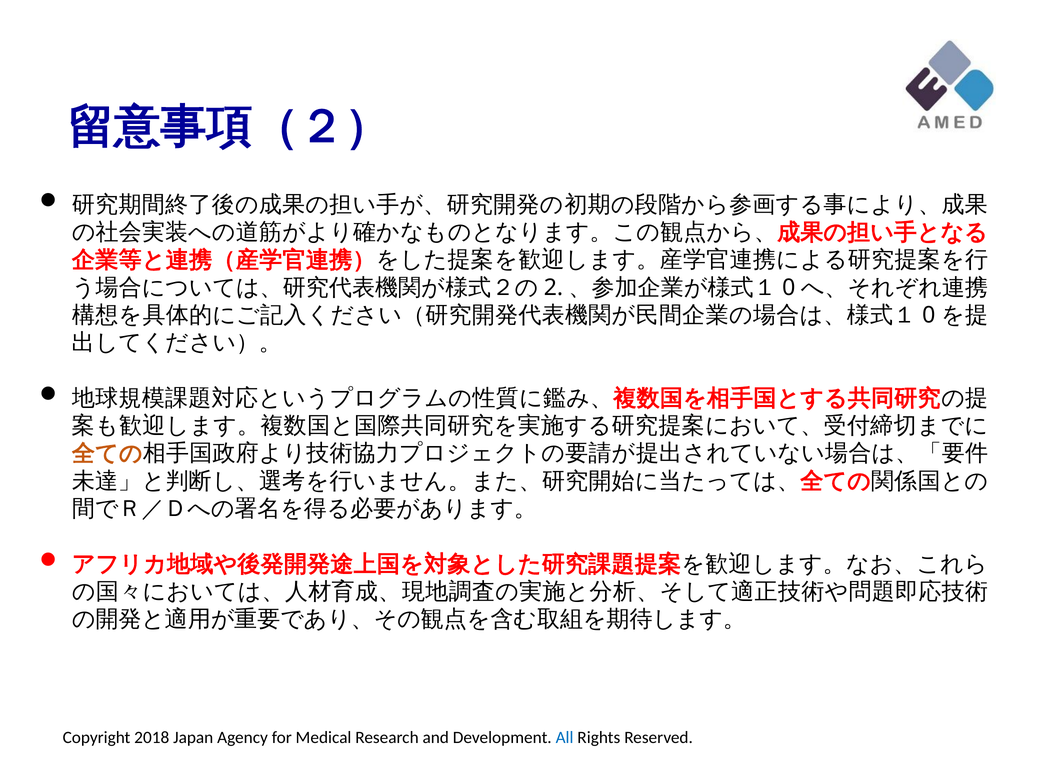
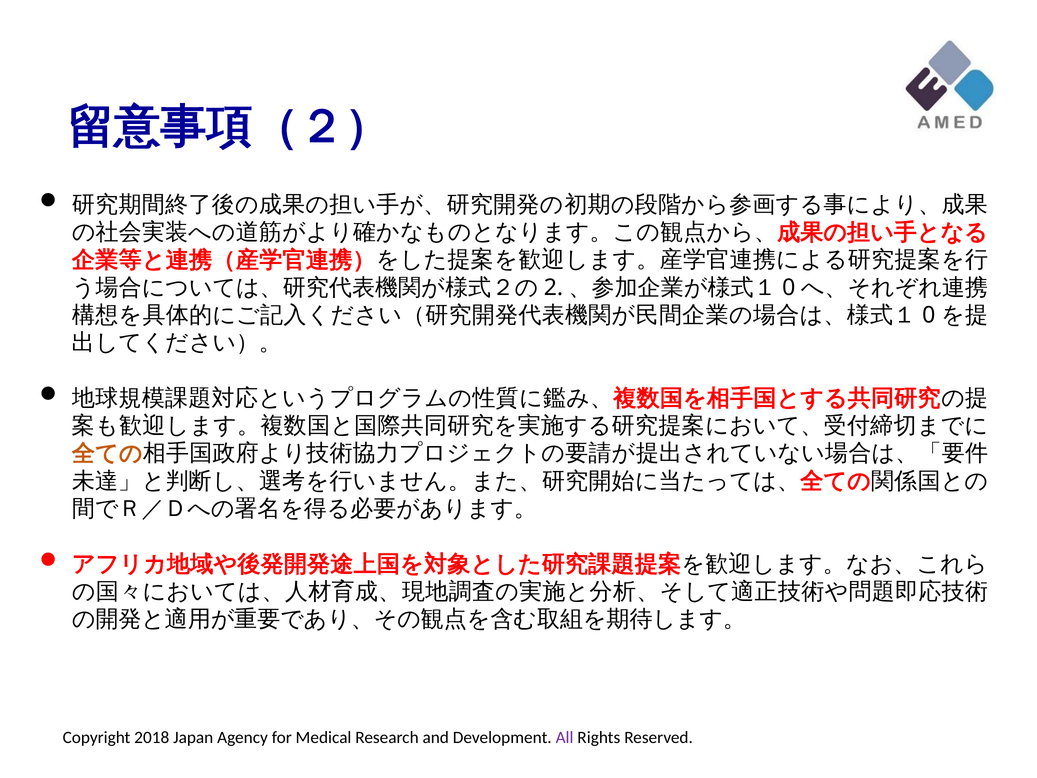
All colour: blue -> purple (565, 738)
